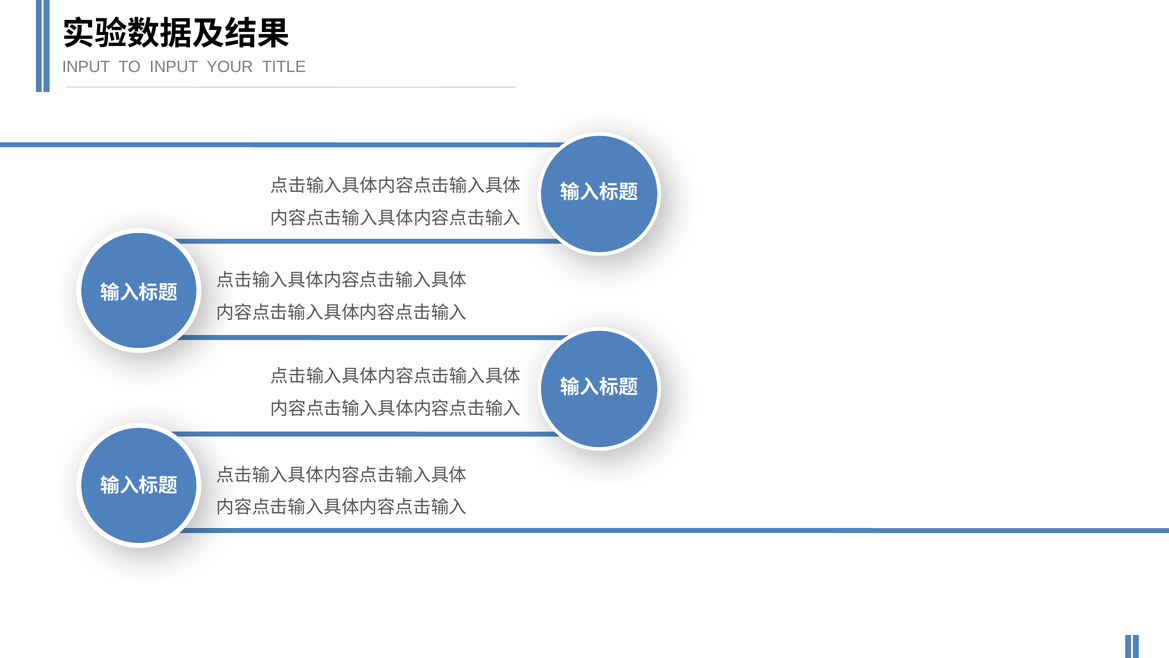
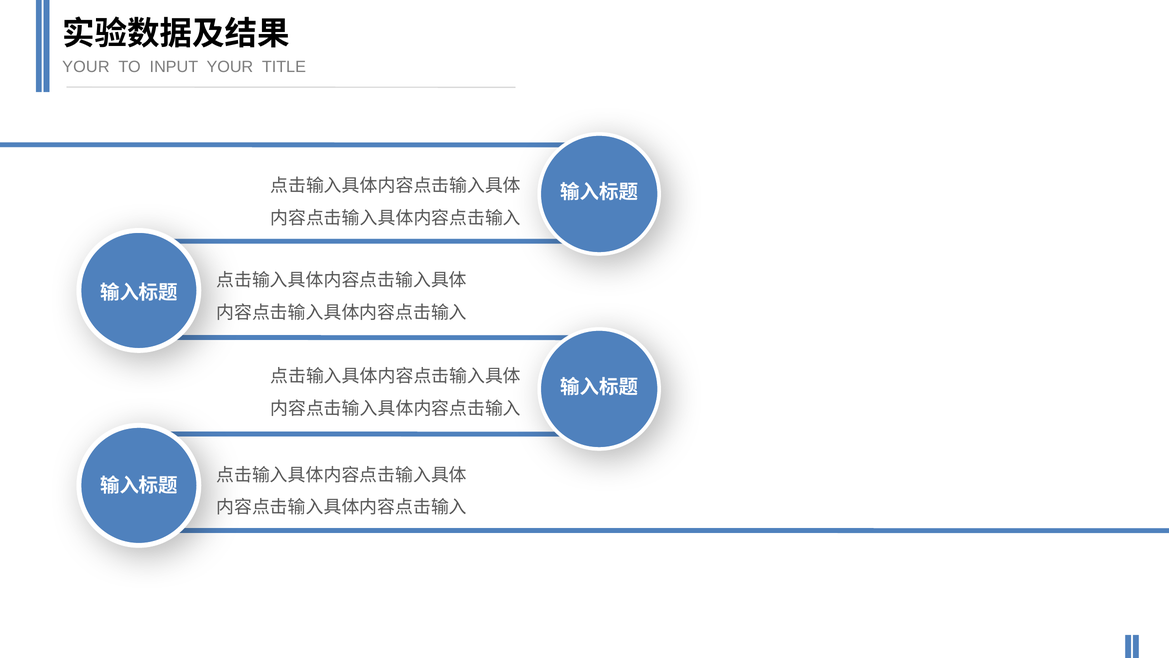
INPUT: INPUT -> YOUR (86, 67)
